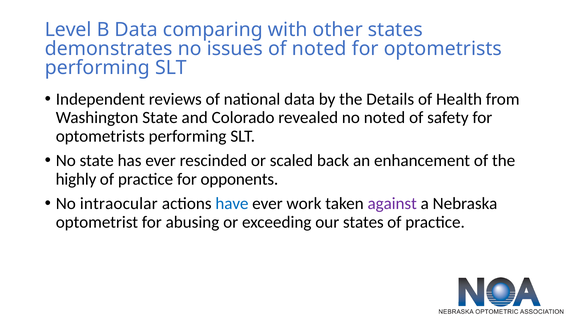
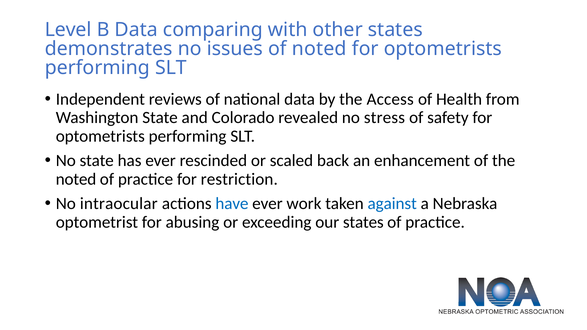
Details: Details -> Access (390, 99)
no noted: noted -> stress (384, 118)
highly: highly -> noted (76, 179)
opponents: opponents -> restriction (239, 179)
against colour: purple -> blue (392, 204)
